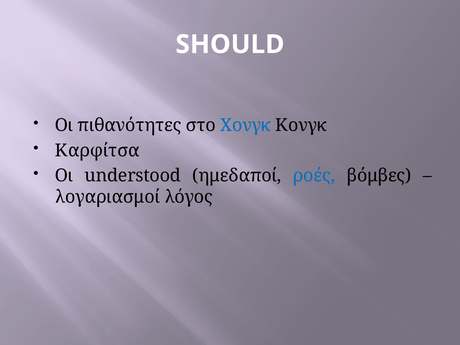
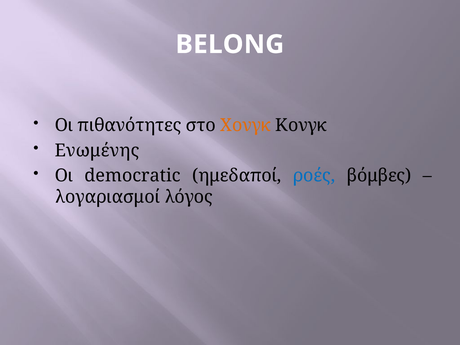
SHOULD: SHOULD -> BELONG (230, 44)
Χονγκ colour: blue -> orange (245, 125)
Καρφίτσα: Καρφίτσα -> Ενωμένης (97, 150)
understood: understood -> democratic (133, 176)
